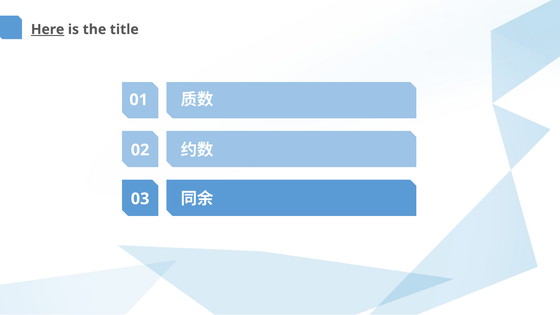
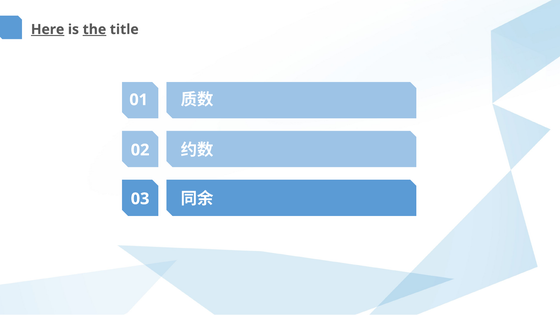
the underline: none -> present (94, 29)
